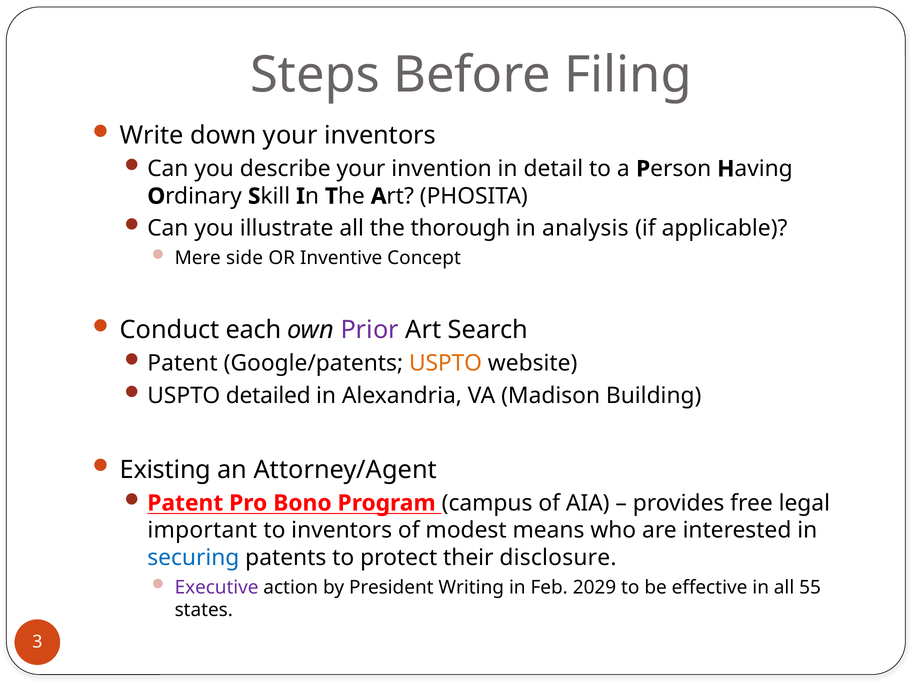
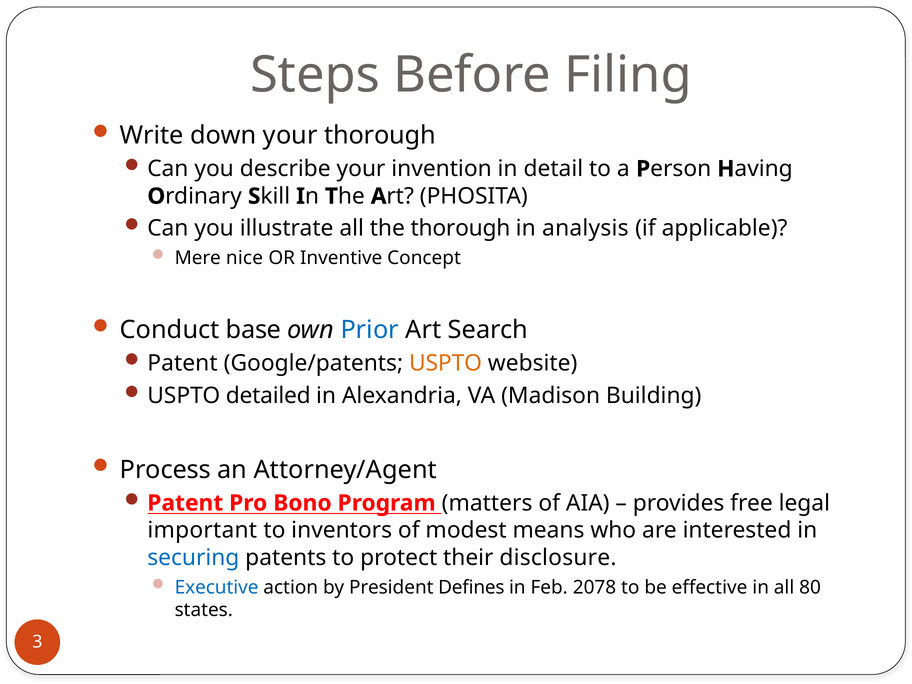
your inventors: inventors -> thorough (380, 135)
side: side -> nice (244, 258)
each: each -> base (254, 330)
Prior colour: purple -> blue (370, 330)
Existing: Existing -> Process (165, 470)
campus: campus -> matters (487, 503)
Executive colour: purple -> blue (217, 587)
Writing: Writing -> Defines (471, 587)
2029: 2029 -> 2078 (594, 587)
55: 55 -> 80 (810, 587)
